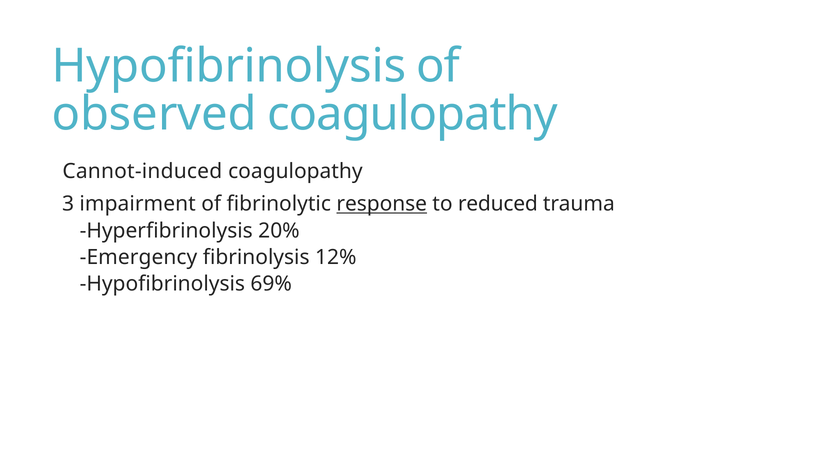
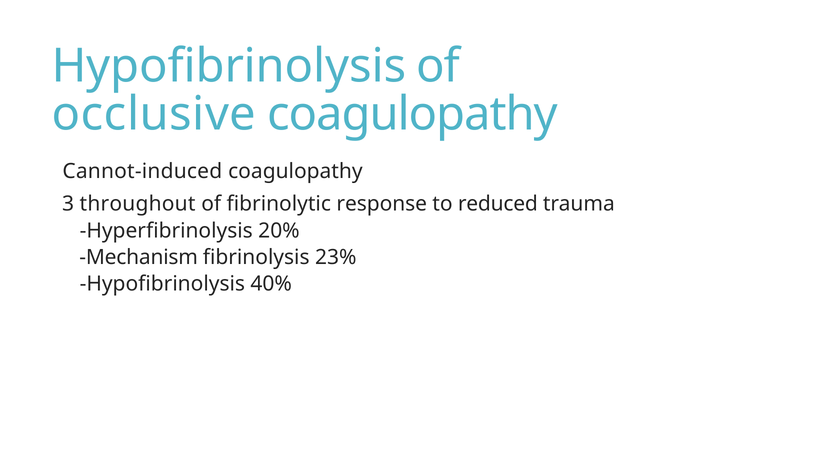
observed: observed -> occlusive (154, 114)
impairment: impairment -> throughout (138, 204)
response underline: present -> none (382, 204)
Emergency: Emergency -> Mechanism (139, 257)
12%: 12% -> 23% (336, 257)
69%: 69% -> 40% (271, 284)
